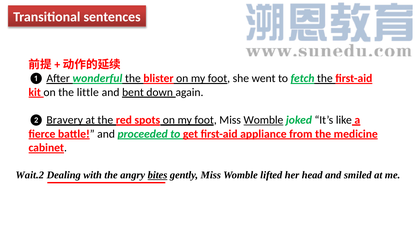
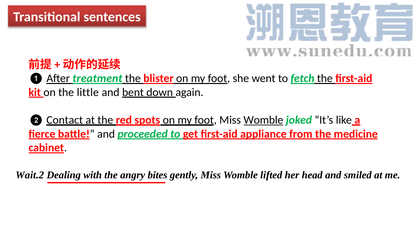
wonderful: wonderful -> treatment (97, 78)
Bravery: Bravery -> Contact (65, 120)
bites underline: present -> none (158, 175)
